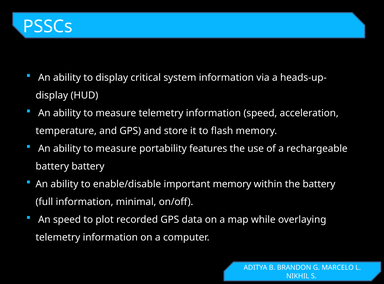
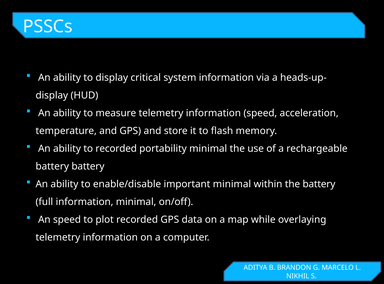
measure: measure -> recorded (116, 148)
portability features: features -> minimal (208, 148)
important memory: memory -> minimal (232, 184)
